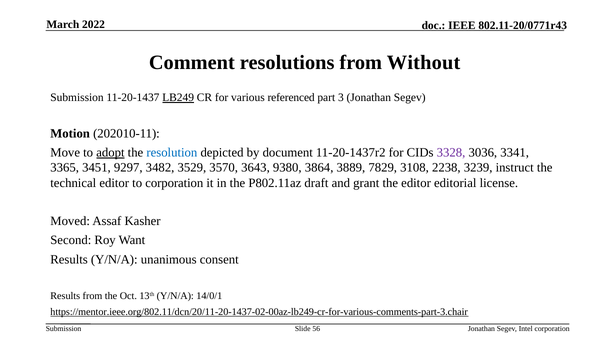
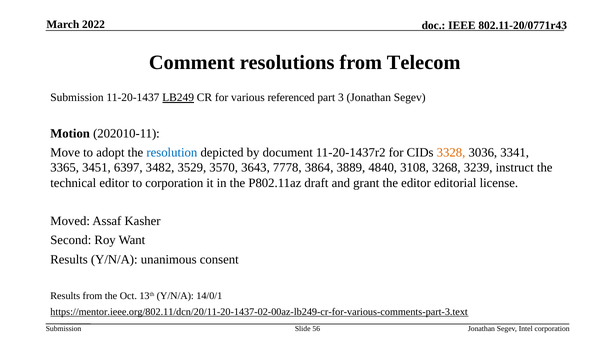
Without: Without -> Telecom (424, 62)
adopt underline: present -> none (110, 153)
3328 colour: purple -> orange (451, 153)
9297: 9297 -> 6397 (128, 168)
9380: 9380 -> 7778 (287, 168)
7829: 7829 -> 4840 (383, 168)
2238: 2238 -> 3268 (446, 168)
https://mentor.ieee.org/802.11/dcn/20/11-20-1437-02-00az-lb249-cr-for-various-comments-part-3.chair: https://mentor.ieee.org/802.11/dcn/20/11-20-1437-02-00az-lb249-cr-for-various-comments-part-3.chair -> https://mentor.ieee.org/802.11/dcn/20/11-20-1437-02-00az-lb249-cr-for-various-comments-part-3.text (259, 312)
